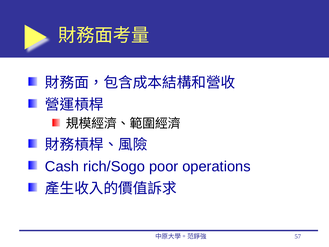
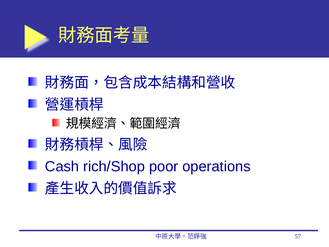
rich/Sogo: rich/Sogo -> rich/Shop (114, 166)
